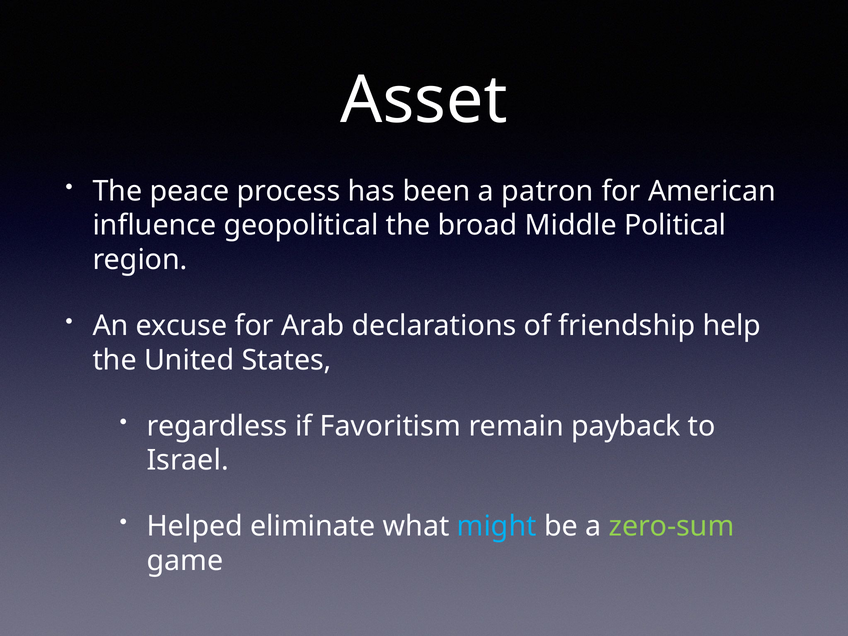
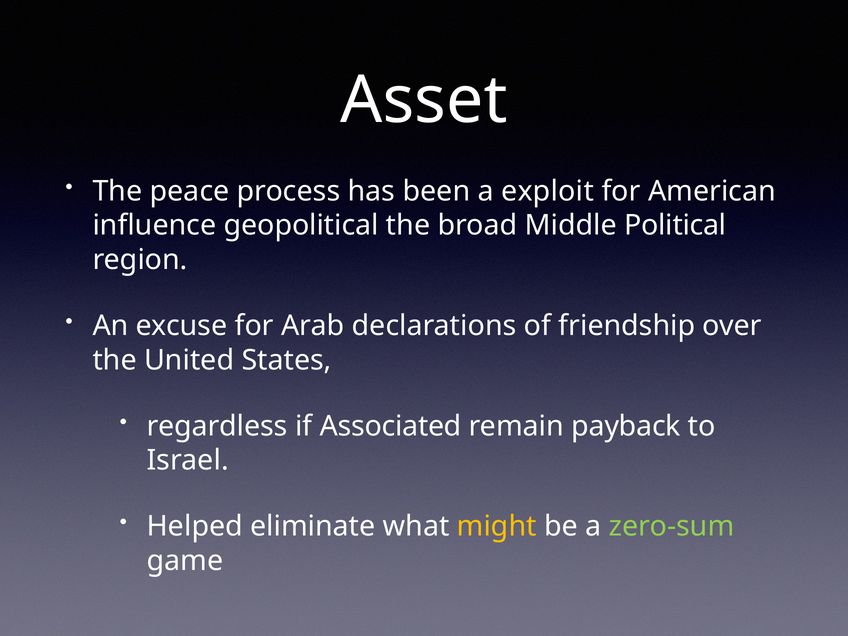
patron: patron -> exploit (548, 191)
help: help -> over (732, 326)
Favoritism: Favoritism -> Associated (391, 426)
might colour: light blue -> yellow (497, 526)
